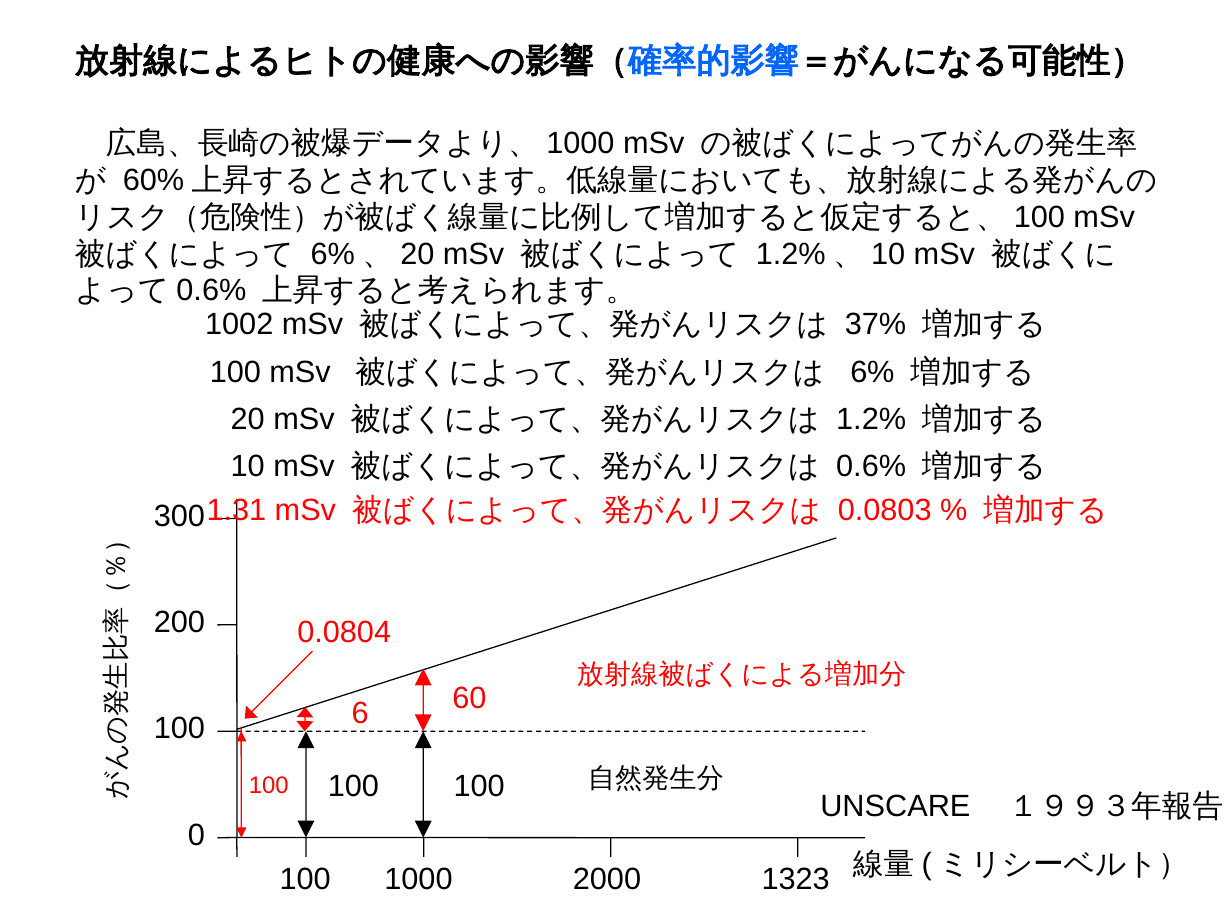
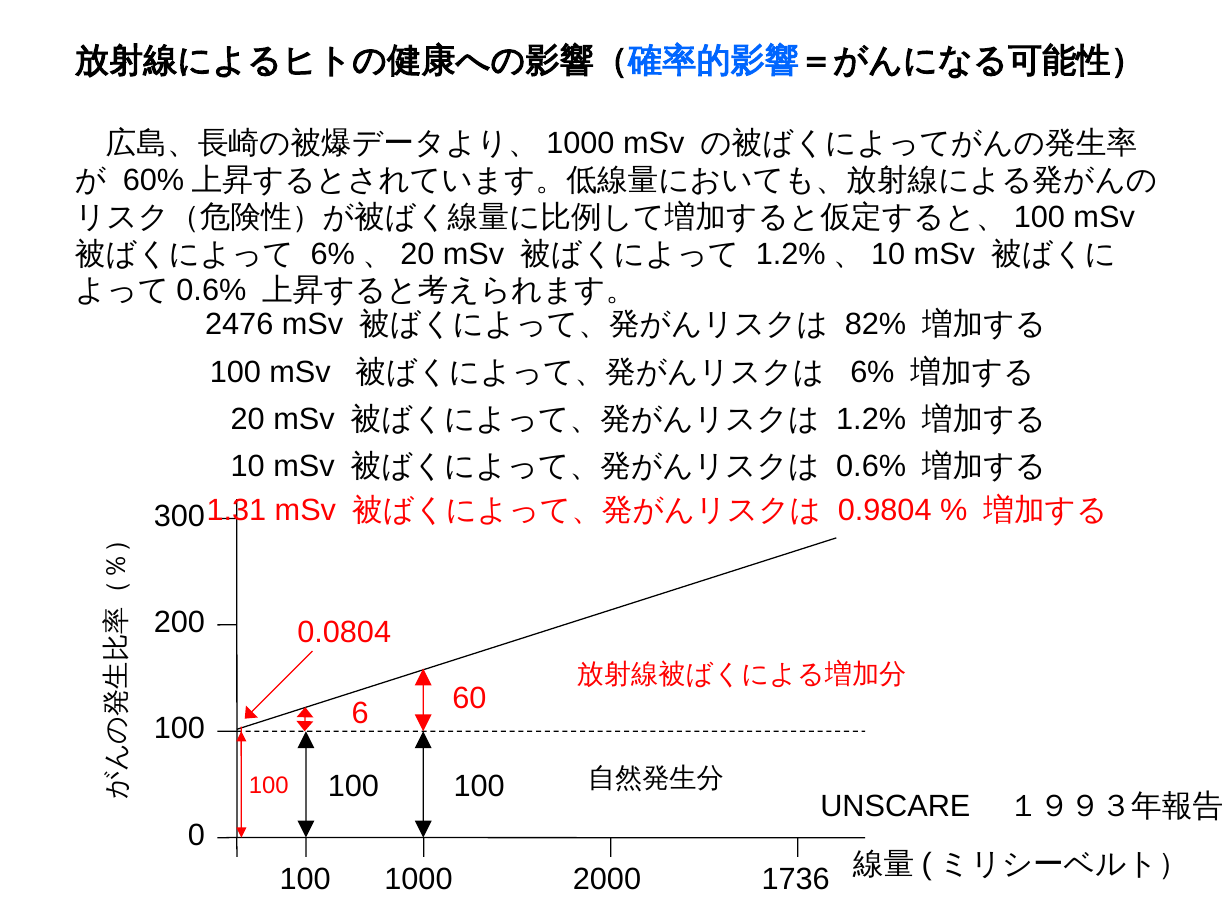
1002: 1002 -> 2476 (239, 324)
37%: 37% -> 82% (876, 324)
0.0803: 0.0803 -> 0.9804 (885, 510)
1323: 1323 -> 1736 (796, 879)
